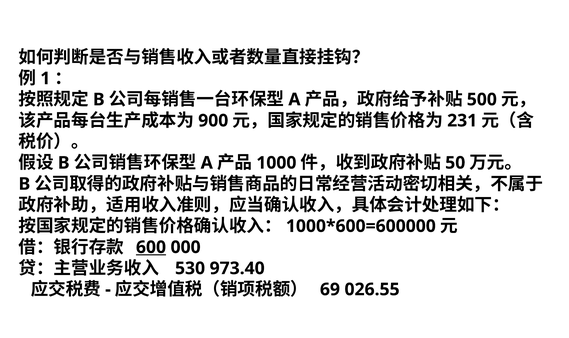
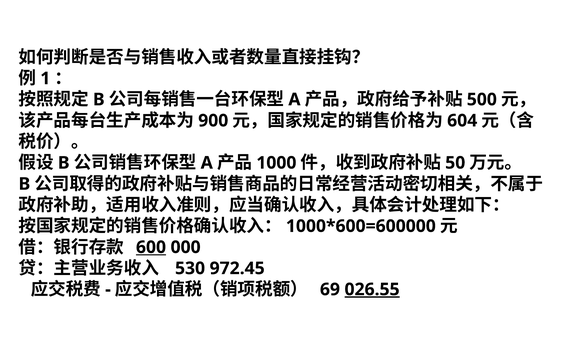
231: 231 -> 604 (462, 121)
973.40: 973.40 -> 972.45 (237, 268)
026.55 underline: none -> present (372, 289)
